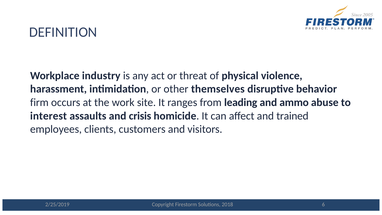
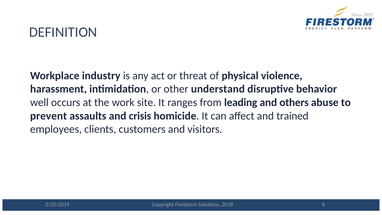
themselves: themselves -> understand (218, 89)
firm: firm -> well (39, 102)
ammo: ammo -> others (294, 102)
interest: interest -> prevent (49, 116)
